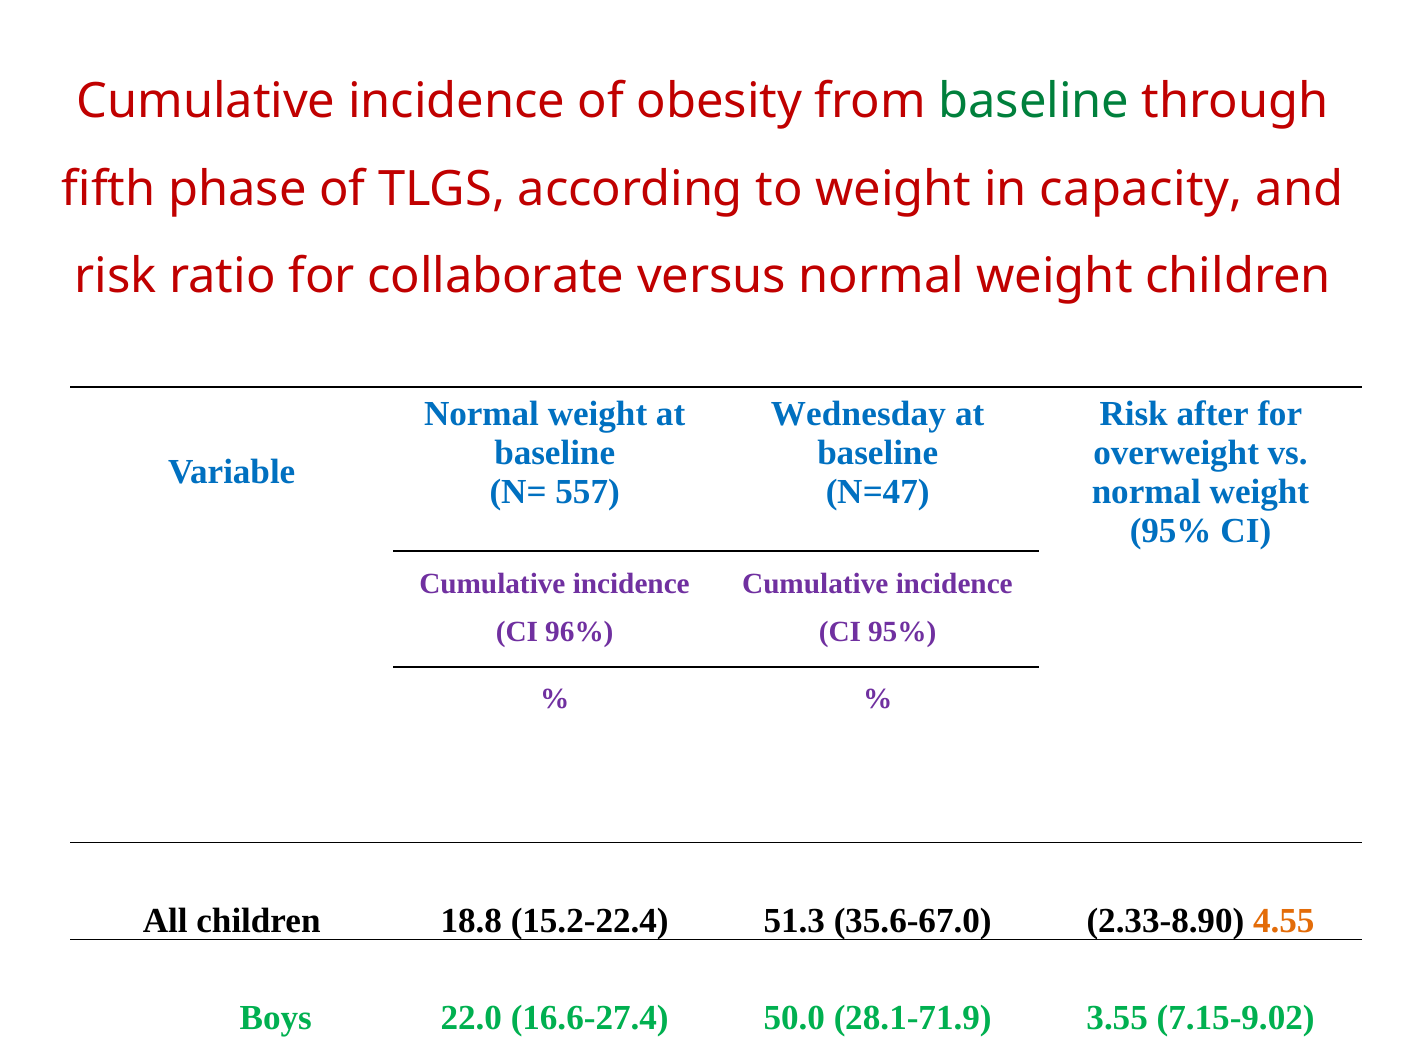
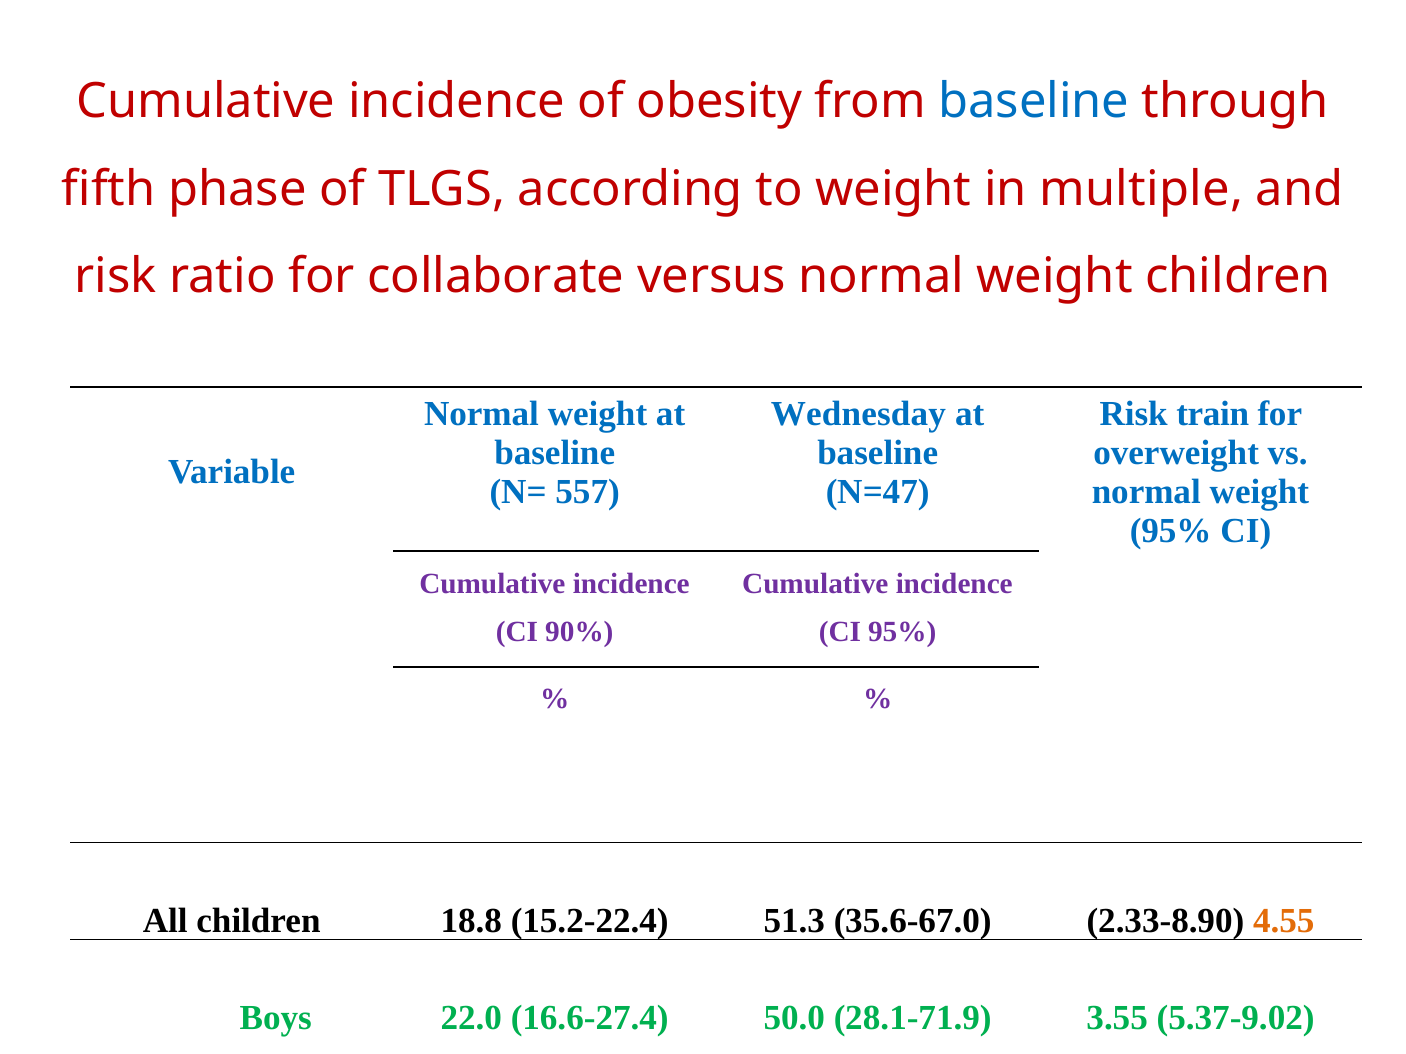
baseline colour: green -> blue (1034, 101)
capacity: capacity -> multiple (1141, 189)
after: after -> train (1213, 414)
96%: 96% -> 90% (575, 632)
7.15-9.02: 7.15-9.02 -> 5.37-9.02 (1236, 1018)
